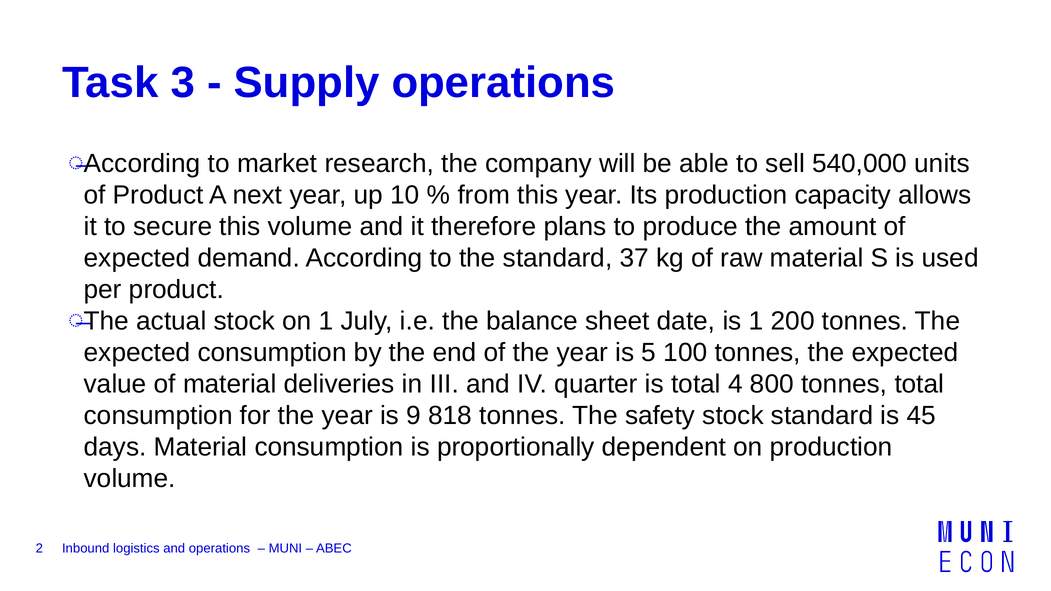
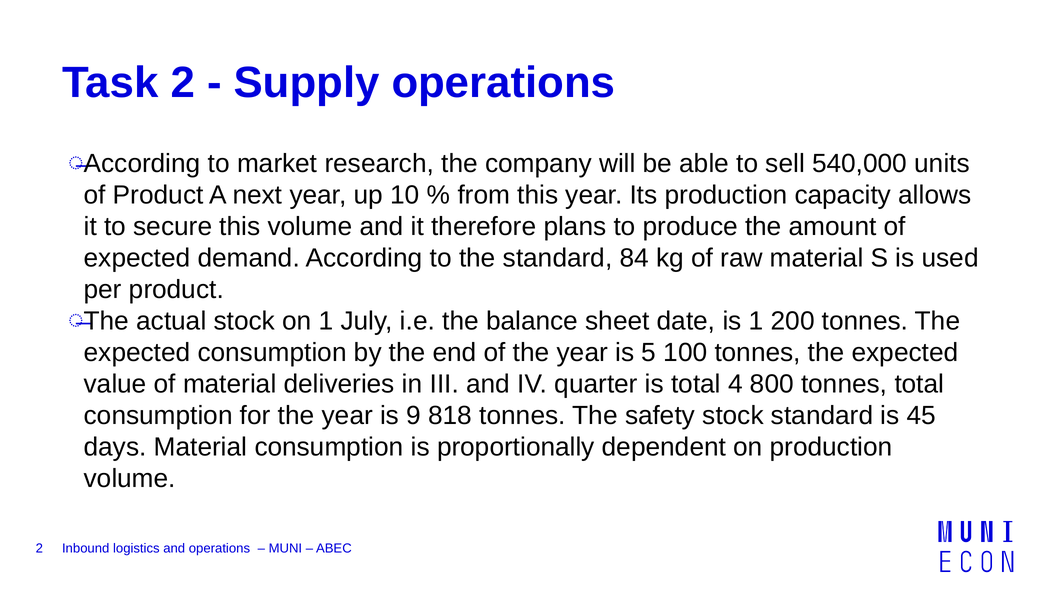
Task 3: 3 -> 2 (183, 83)
37: 37 -> 84 (634, 258)
